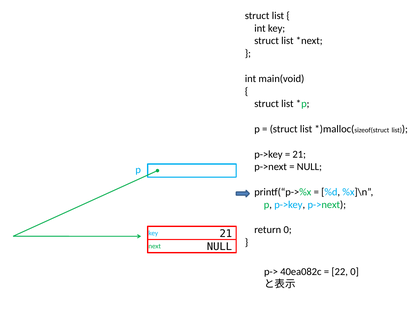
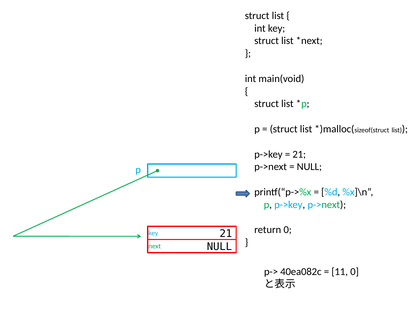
22: 22 -> 11 (340, 272)
